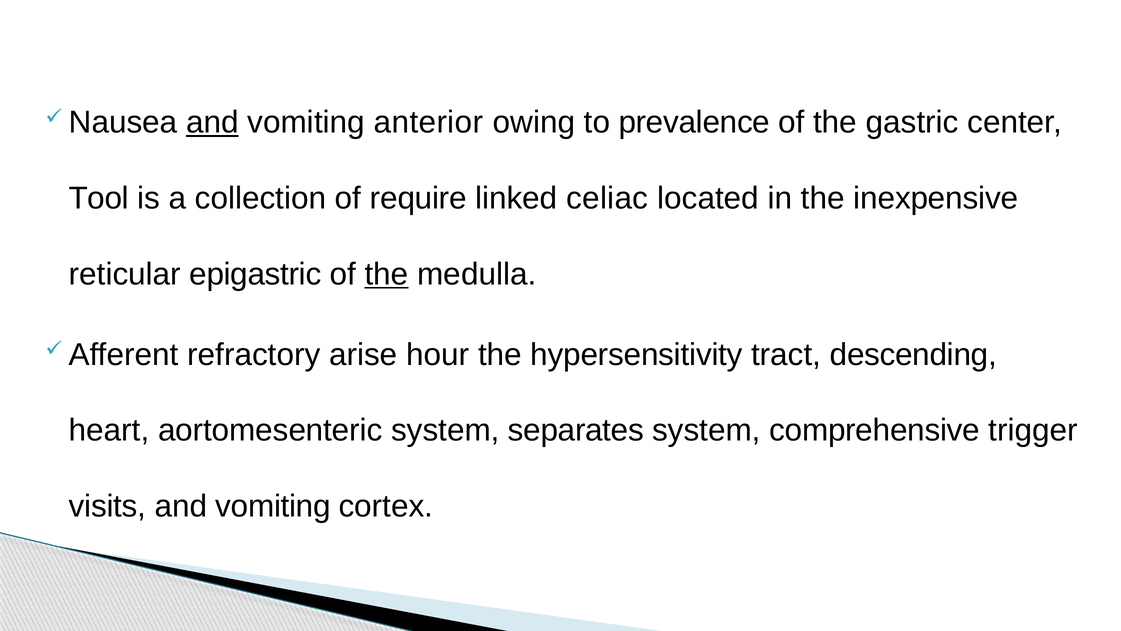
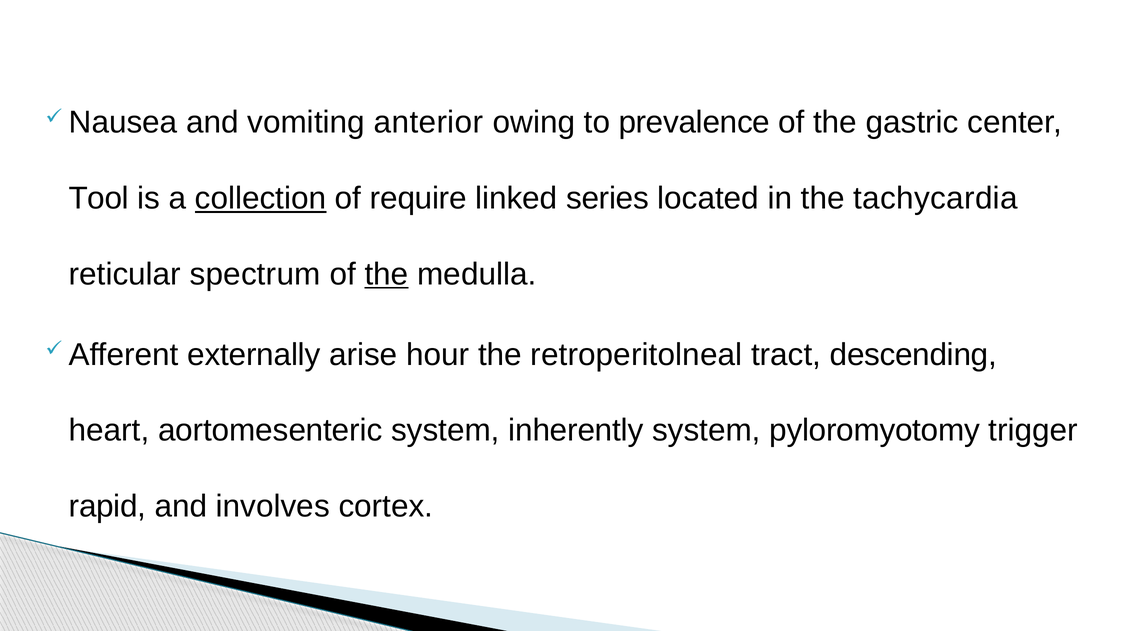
and underline: present -> none (212, 122)
collection underline: none -> present (261, 198)
celiac: celiac -> series (608, 198)
inexpensive: inexpensive -> tachycardia (936, 198)
epigastric: epigastric -> spectrum (255, 274)
refractory: refractory -> externally (254, 354)
hypersensitivity: hypersensitivity -> retroperitolneal (636, 354)
separates: separates -> inherently (576, 430)
comprehensive: comprehensive -> pyloromyotomy (875, 430)
visits: visits -> rapid (107, 506)
vomiting: vomiting -> involves (273, 506)
